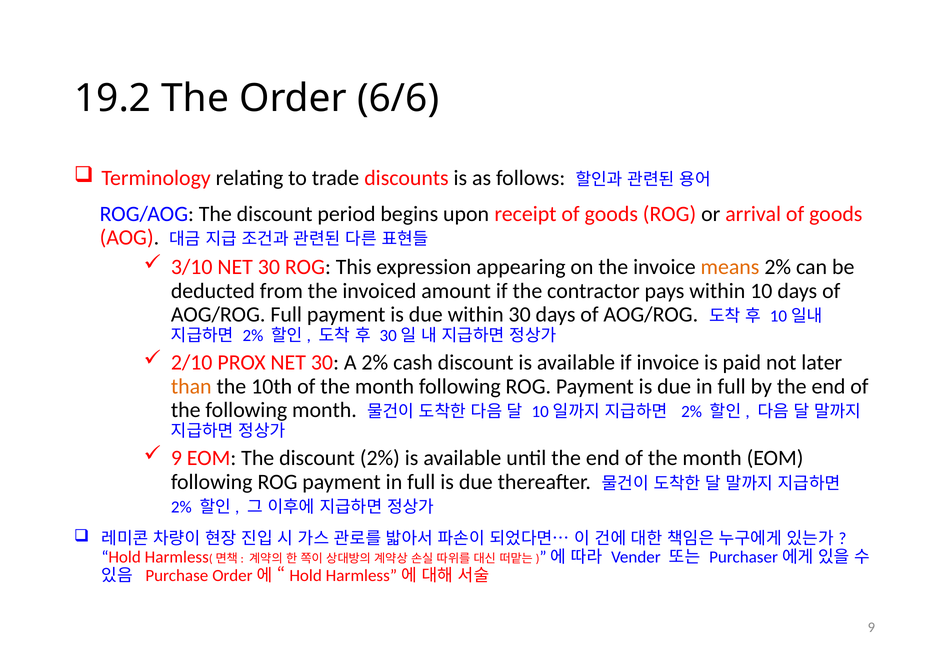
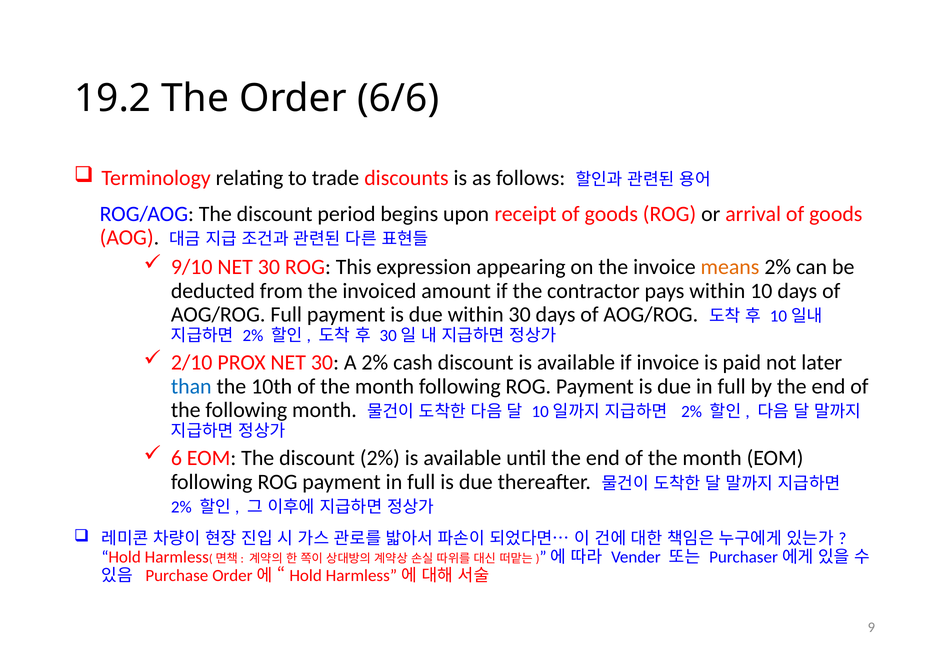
3/10: 3/10 -> 9/10 (192, 267)
than colour: orange -> blue (191, 386)
9: 9 -> 6 (176, 458)
